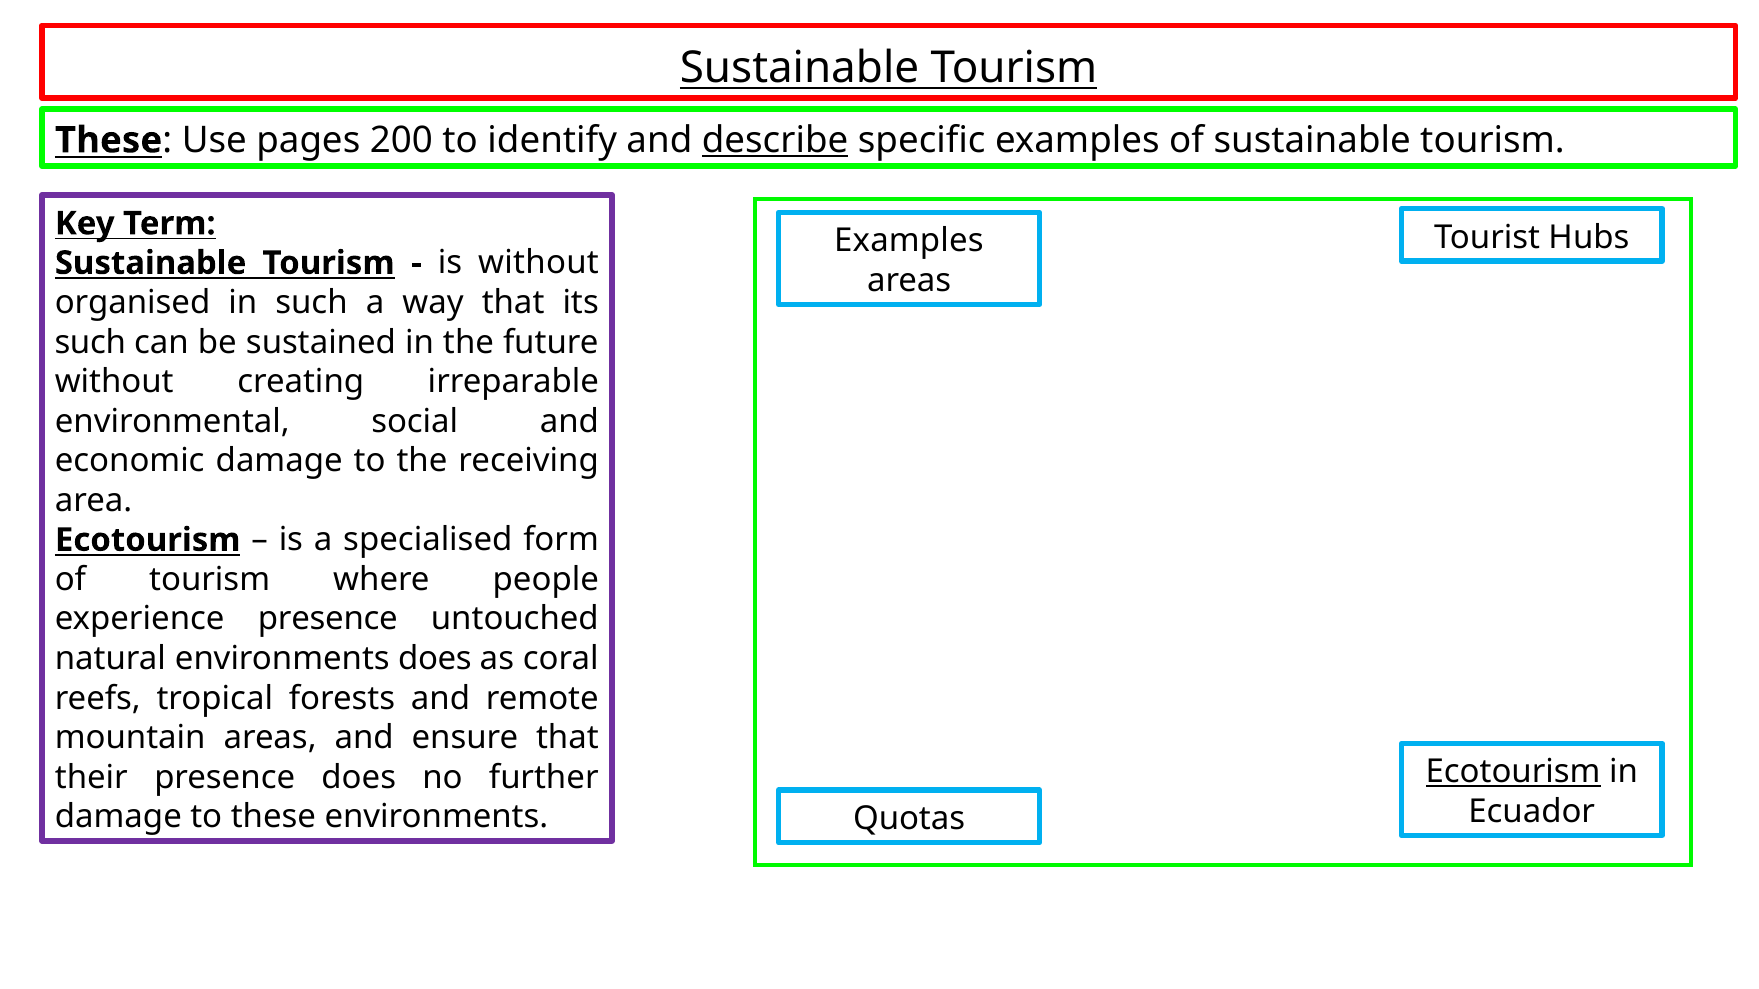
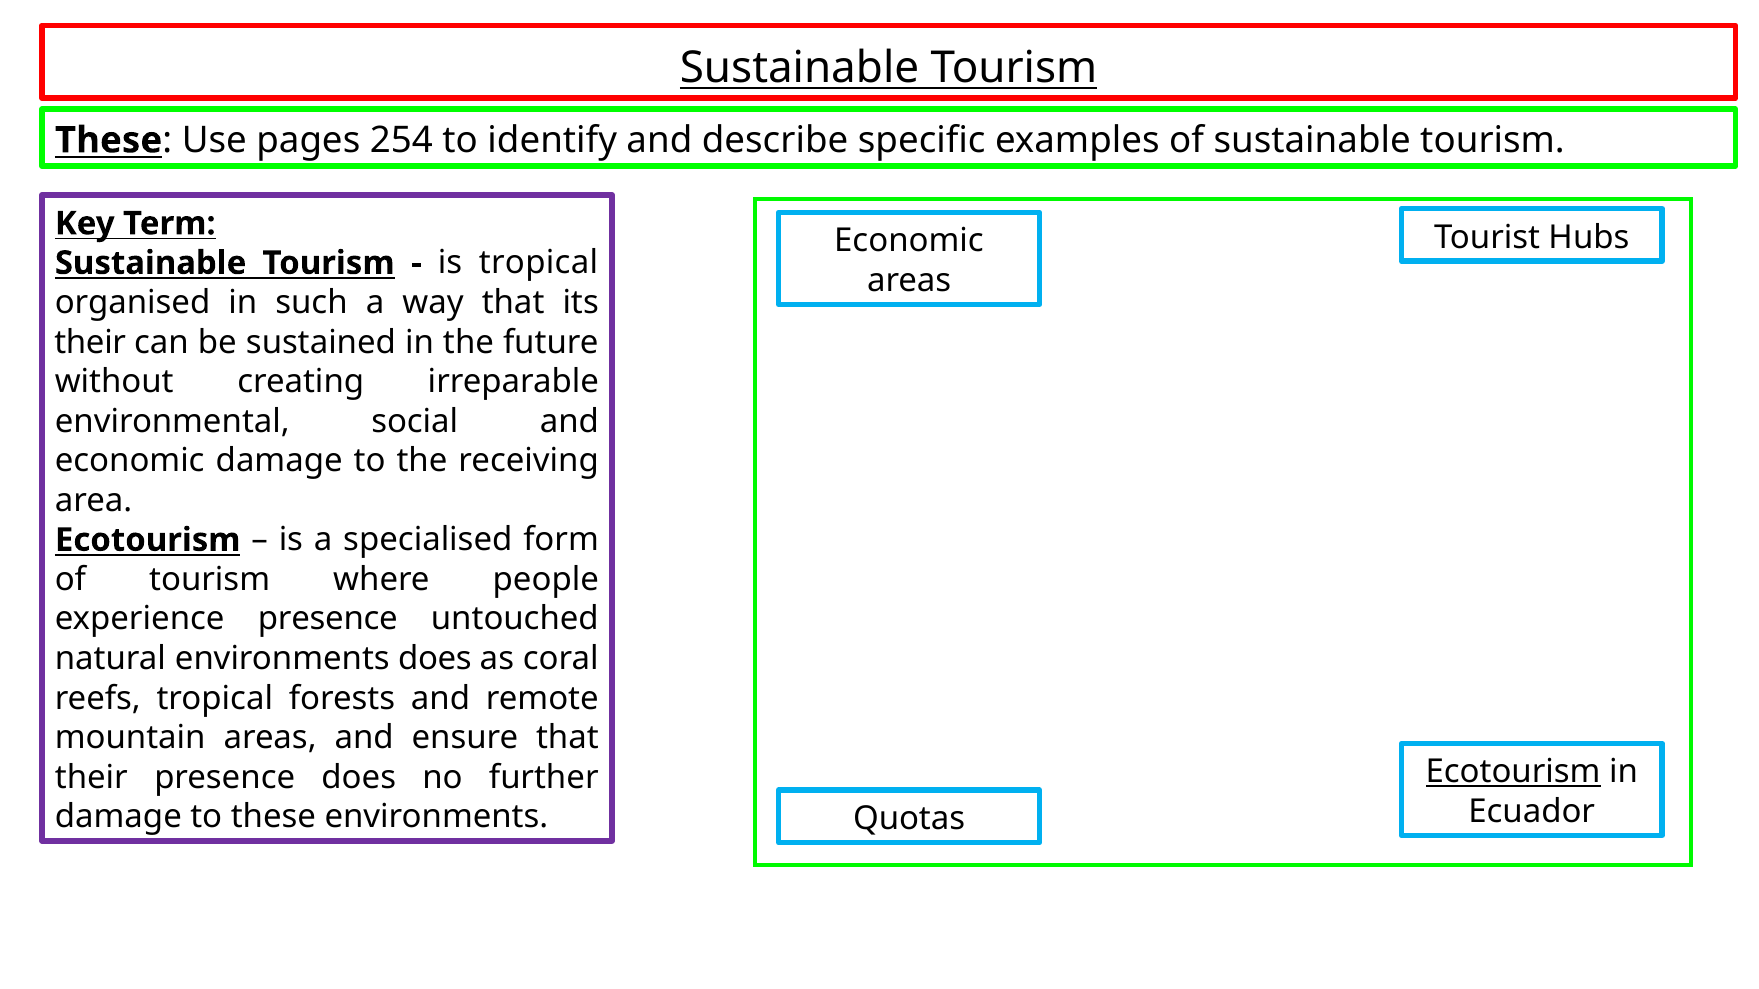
200: 200 -> 254 (401, 140)
describe underline: present -> none (775, 140)
Examples: Examples -> Economic (909, 241)
is without: without -> tropical (539, 263)
such: such -> their (90, 342)
